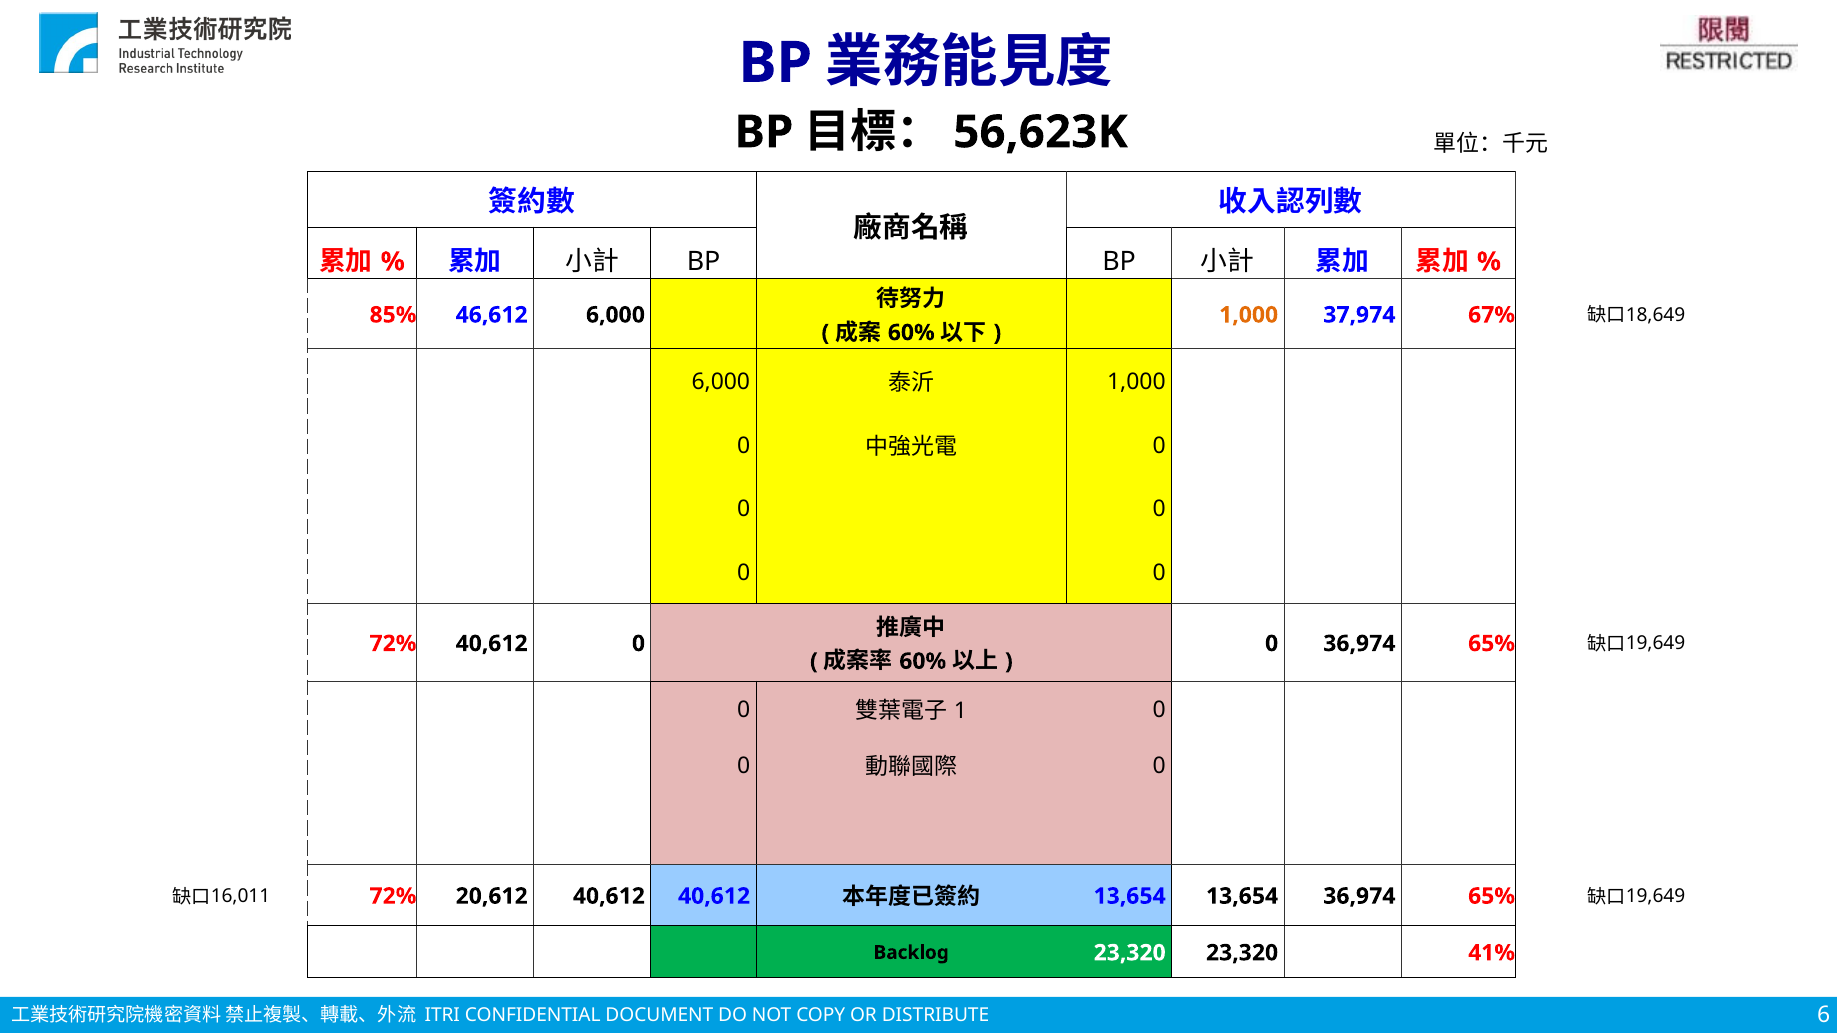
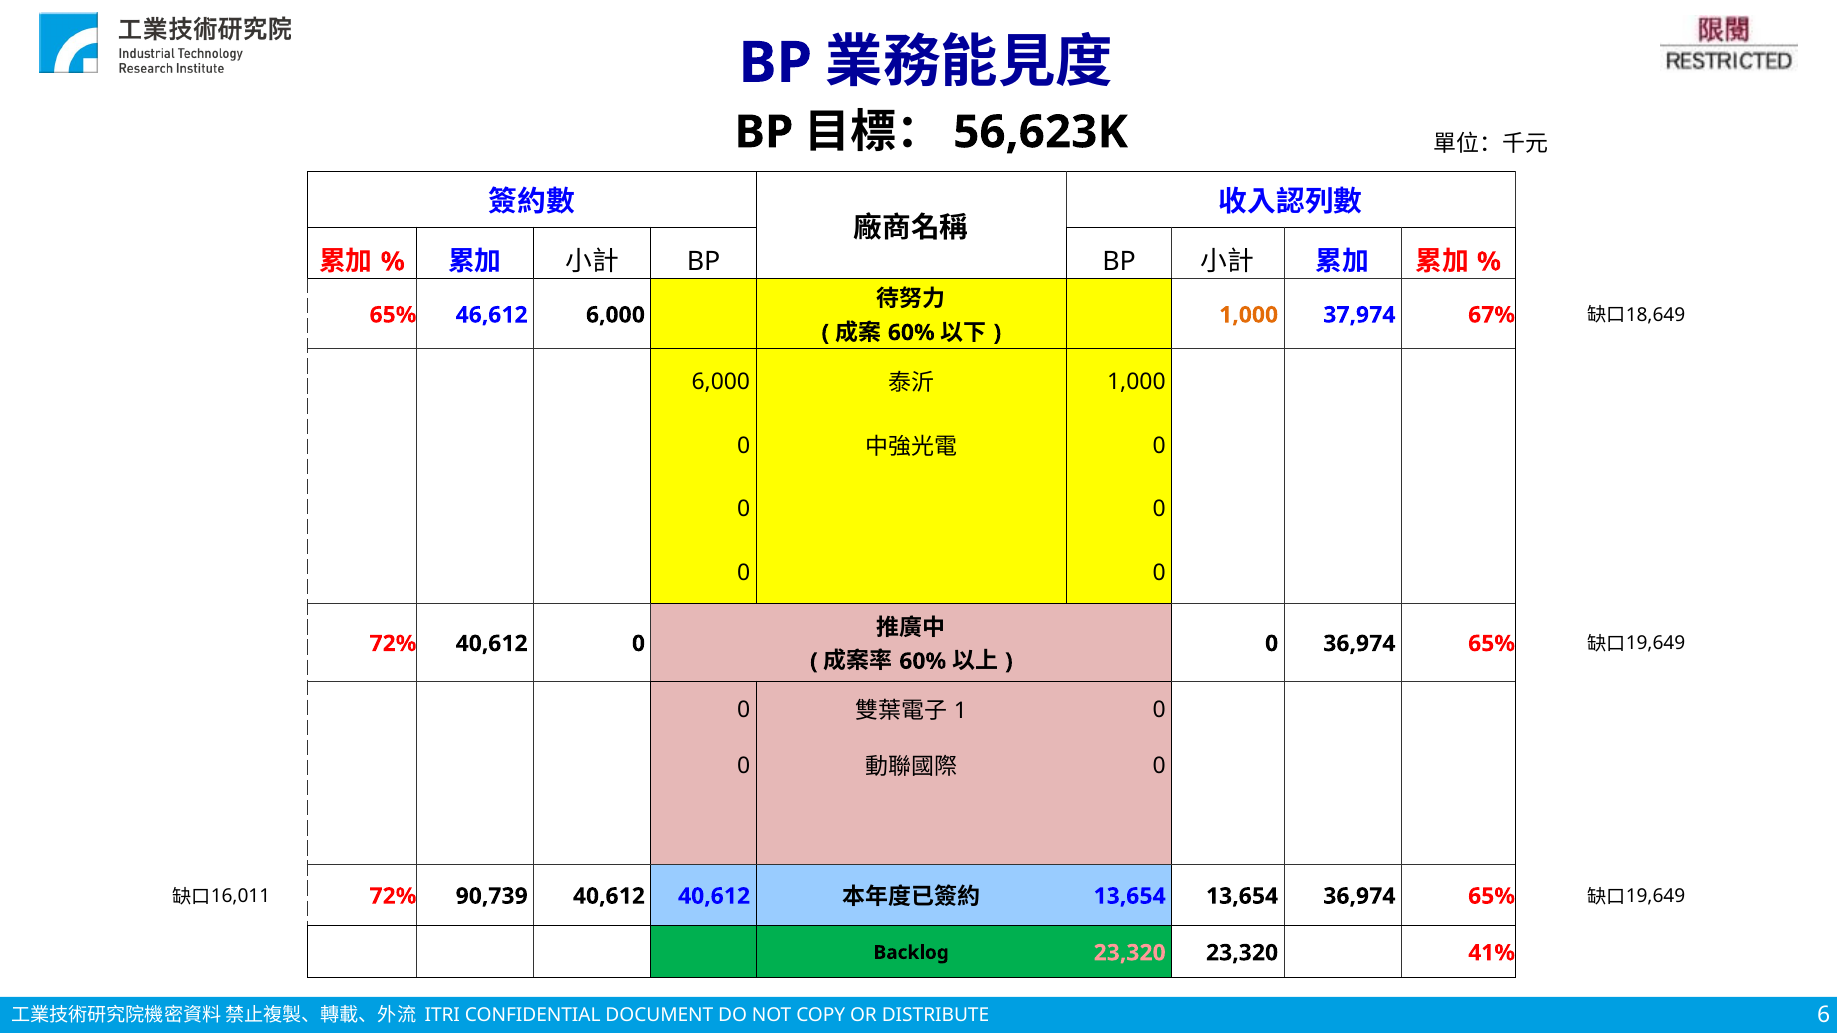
85%: 85% -> 65% (393, 315)
20,612: 20,612 -> 90,739 (492, 896)
23,320 colour: white -> pink (1130, 953)
